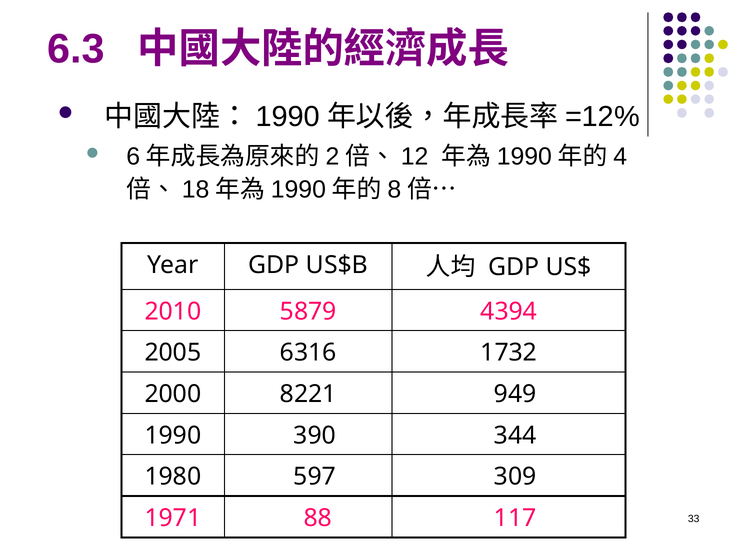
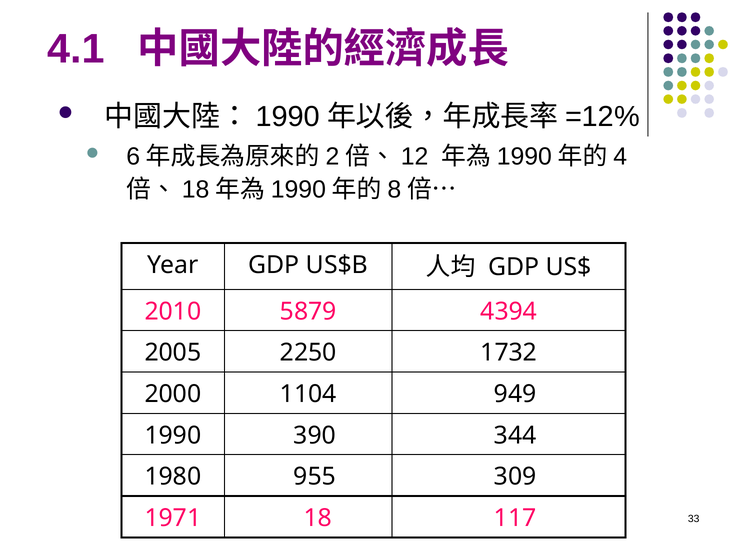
6.3: 6.3 -> 4.1 (76, 49)
6316: 6316 -> 2250 (308, 353)
8221: 8221 -> 1104 (308, 394)
597: 597 -> 955 (315, 477)
88: 88 -> 18 (318, 518)
